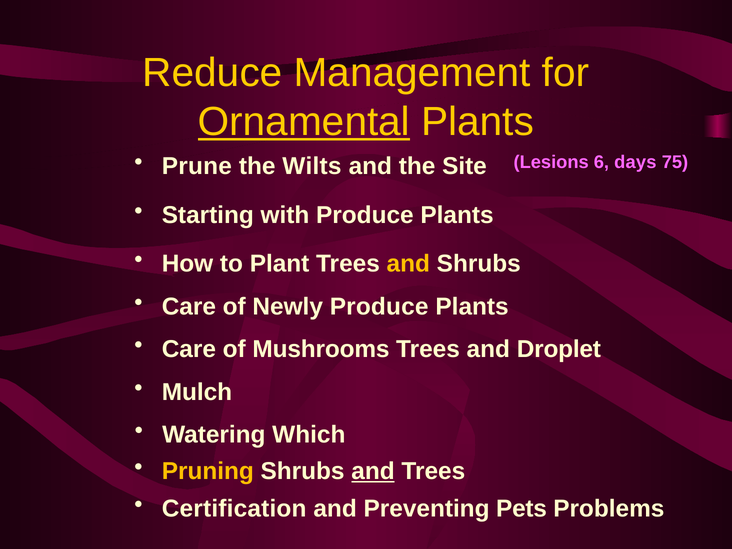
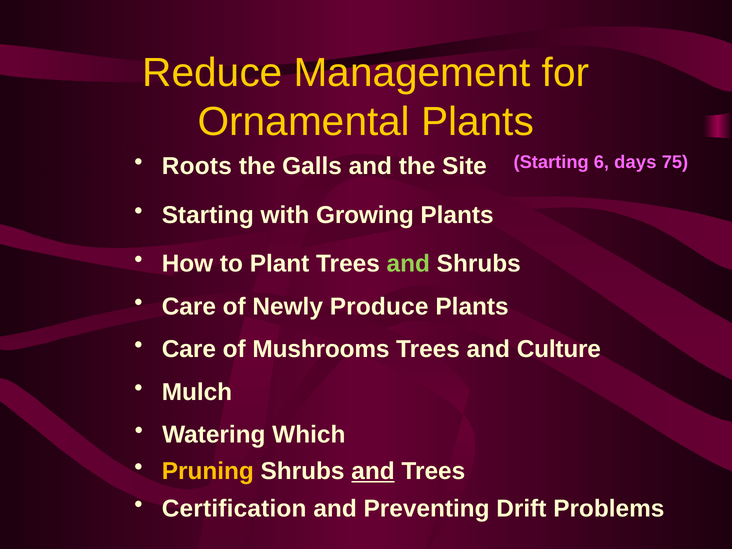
Ornamental underline: present -> none (304, 122)
Prune: Prune -> Roots (197, 166)
Wilts: Wilts -> Galls (312, 166)
Lesions: Lesions -> Starting (551, 162)
with Produce: Produce -> Growing (365, 215)
and colour: yellow -> light green (408, 264)
Droplet: Droplet -> Culture (559, 349)
Pets: Pets -> Drift (521, 509)
